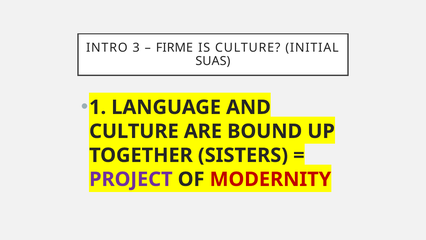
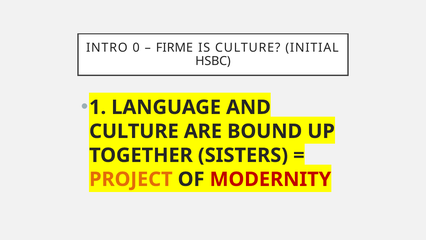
3: 3 -> 0 (136, 48)
SUAS: SUAS -> HSBC (213, 61)
PROJECT colour: purple -> orange (131, 179)
